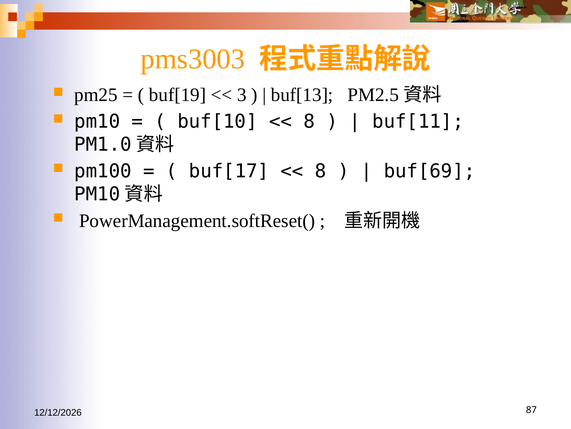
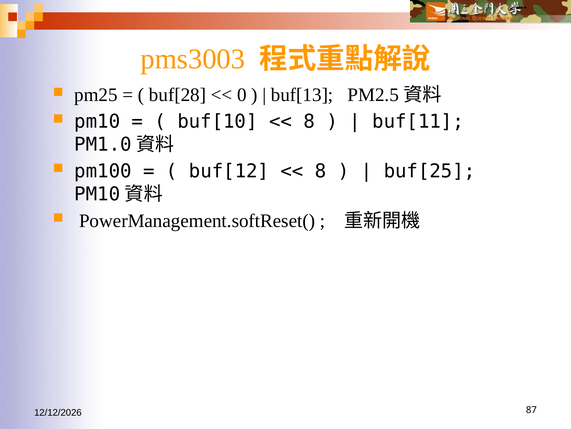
buf[19: buf[19 -> buf[28 (178, 95)
3: 3 -> 0 (242, 95)
buf[17: buf[17 -> buf[12 (229, 171)
buf[69: buf[69 -> buf[25 (429, 171)
